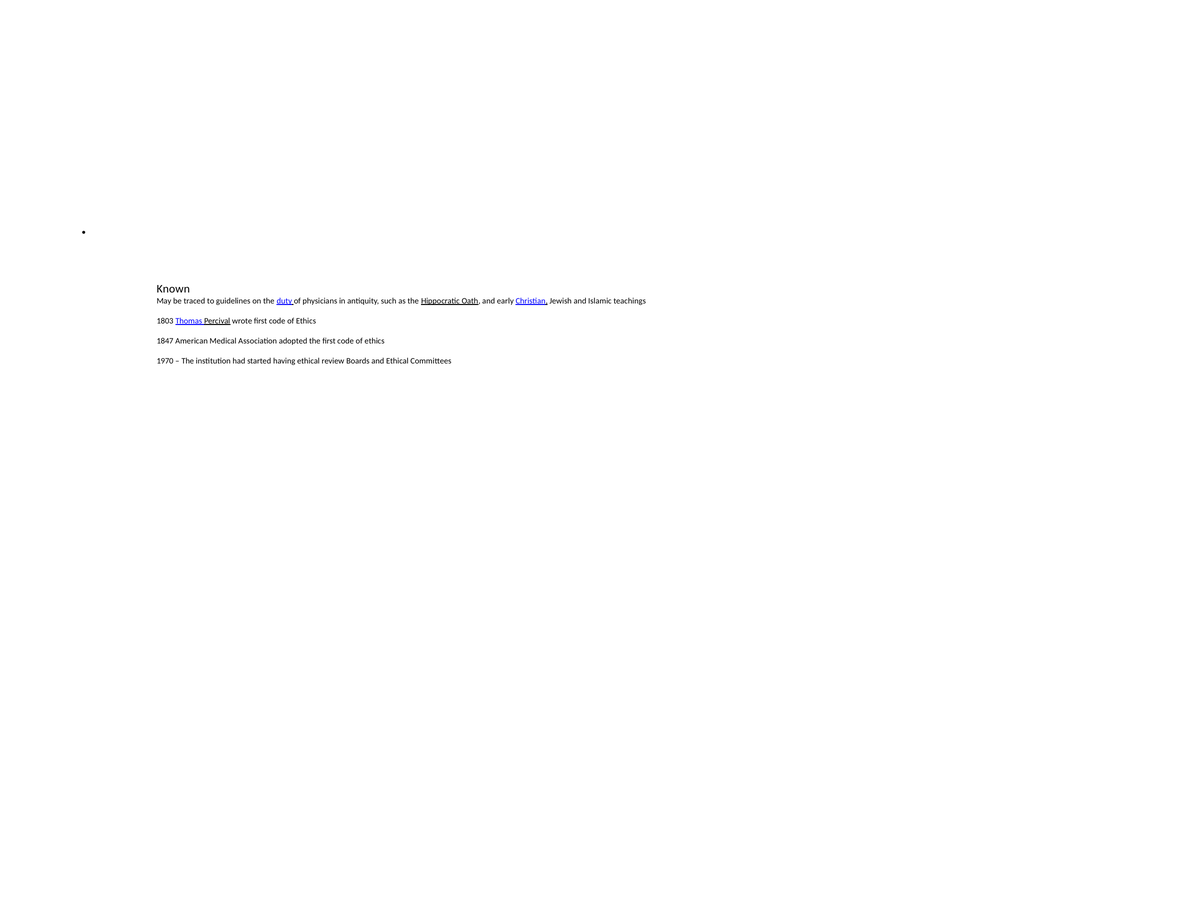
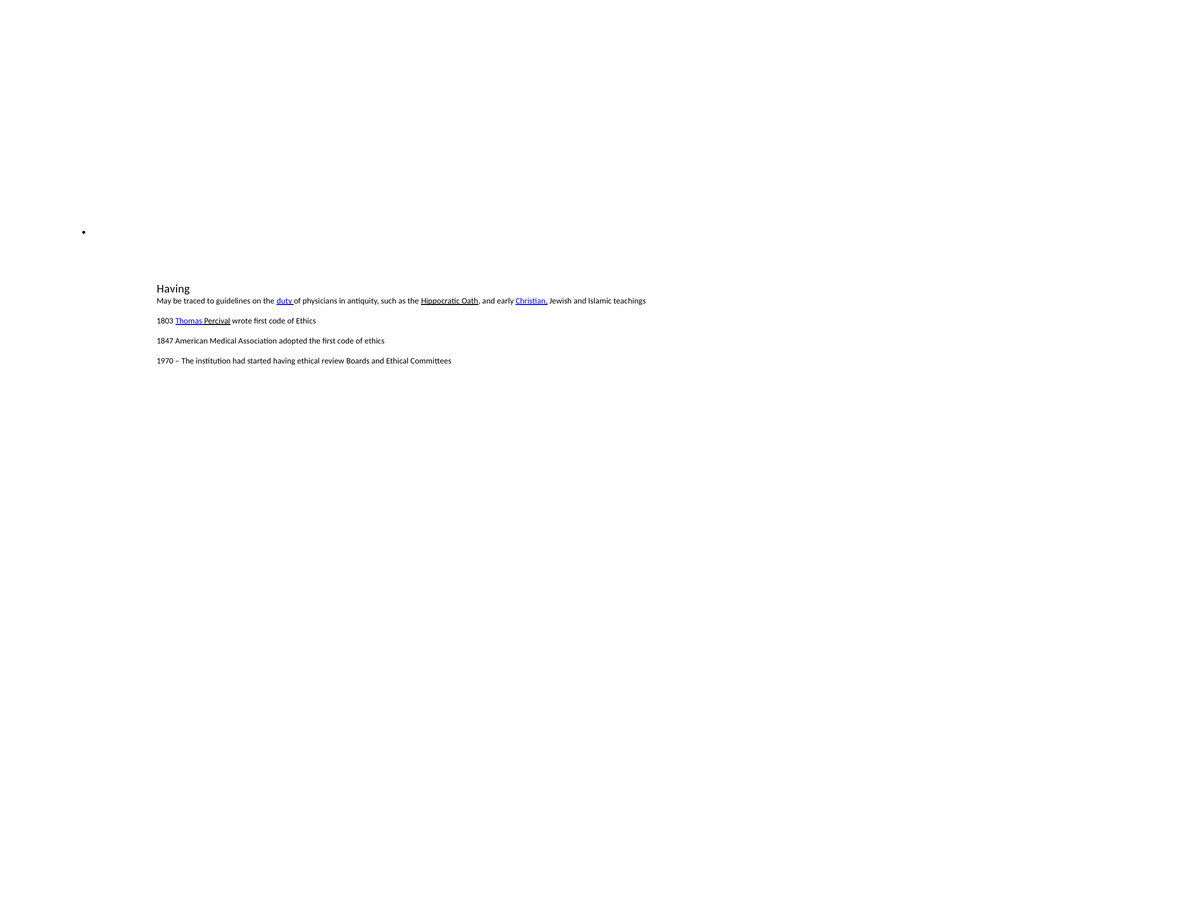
Known: Known -> Having (173, 289)
